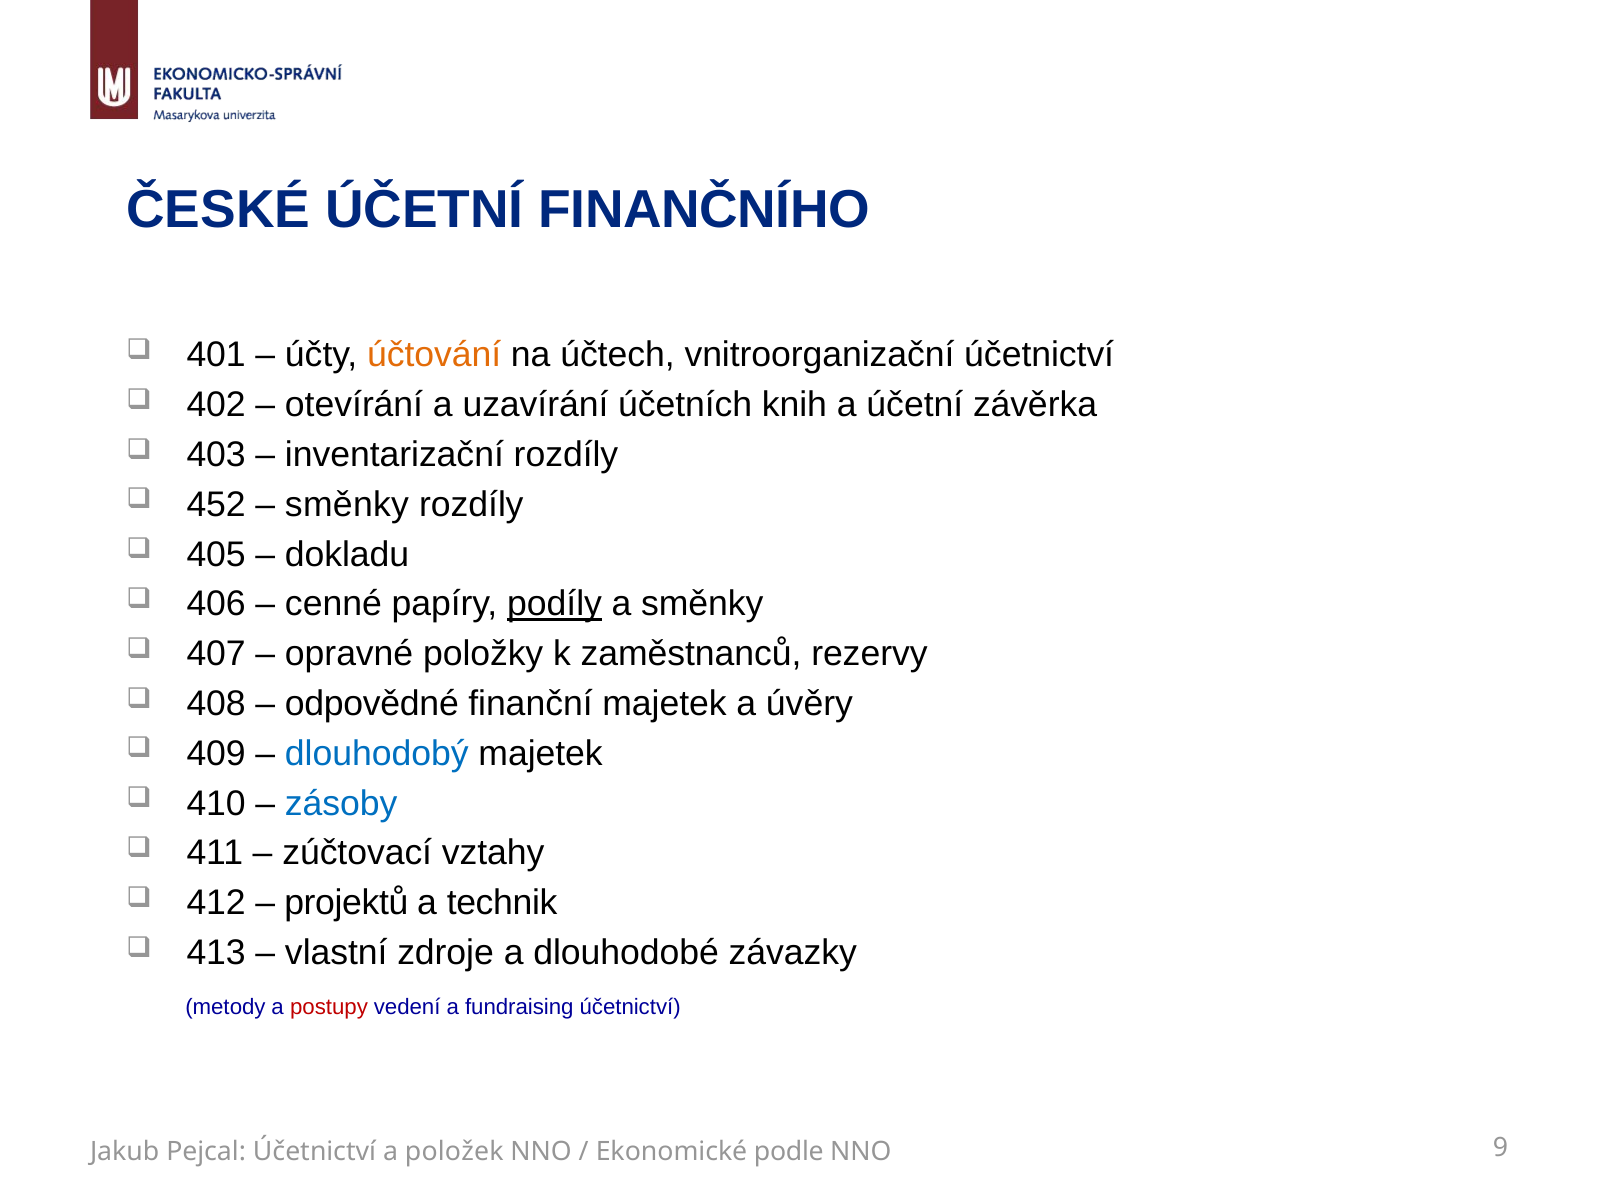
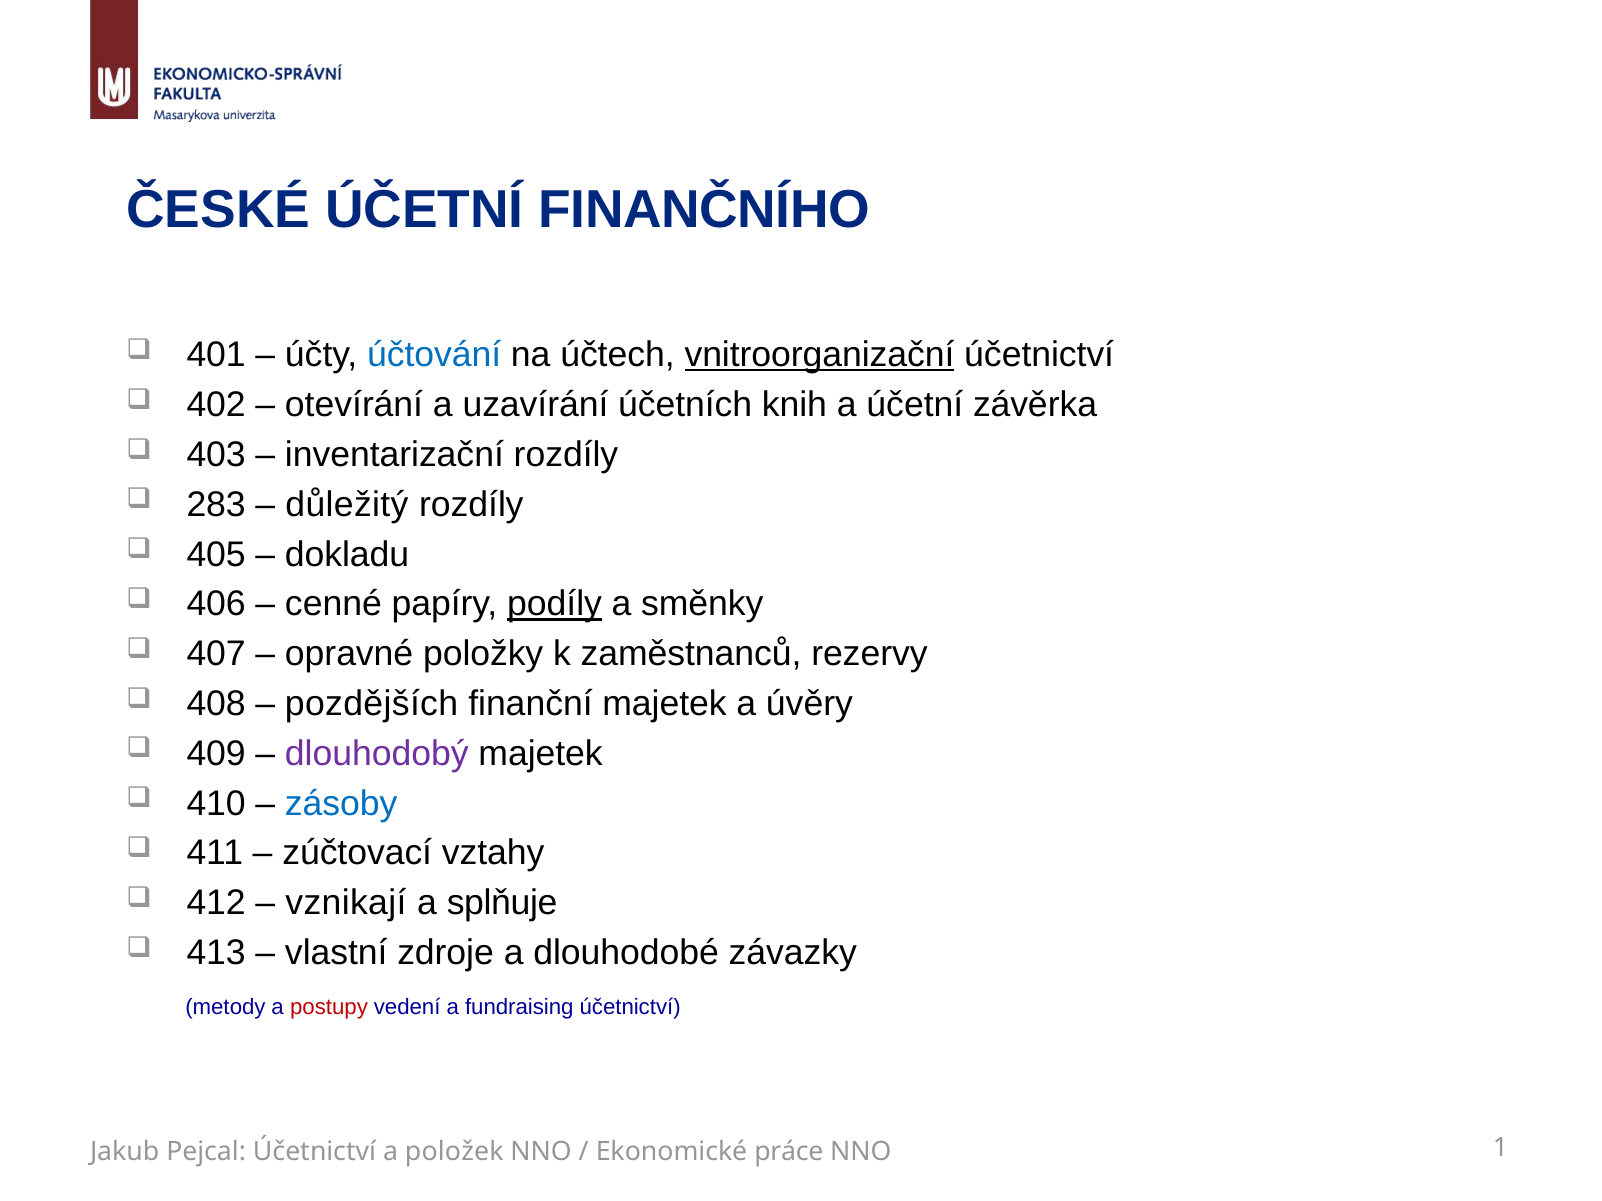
účtování colour: orange -> blue (434, 355)
vnitroorganizační underline: none -> present (819, 355)
452: 452 -> 283 (216, 505)
směnky: směnky -> důležitý (347, 505)
odpovědné: odpovědné -> pozdějších (372, 704)
dlouhodobý colour: blue -> purple (377, 754)
projektů: projektů -> vznikají (346, 903)
technik: technik -> splňuje (502, 903)
podle: podle -> práce (789, 1153)
9: 9 -> 1 (1501, 1148)
